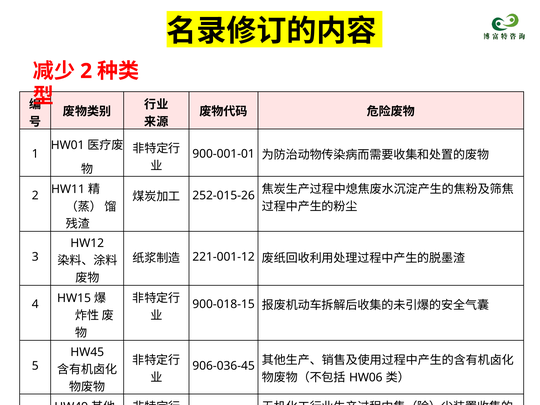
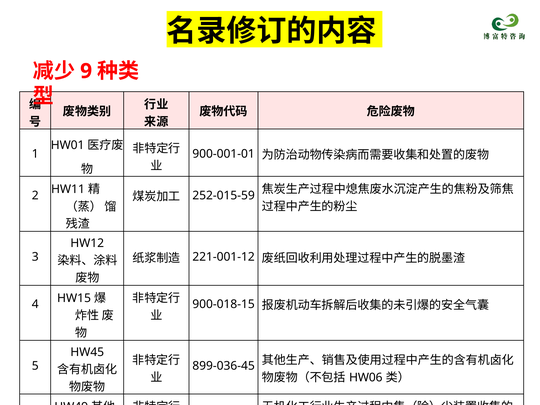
2: 2 -> 9 (86, 71)
252-015-26: 252-015-26 -> 252-015-59 (224, 195)
906-036-45: 906-036-45 -> 899-036-45 (224, 366)
